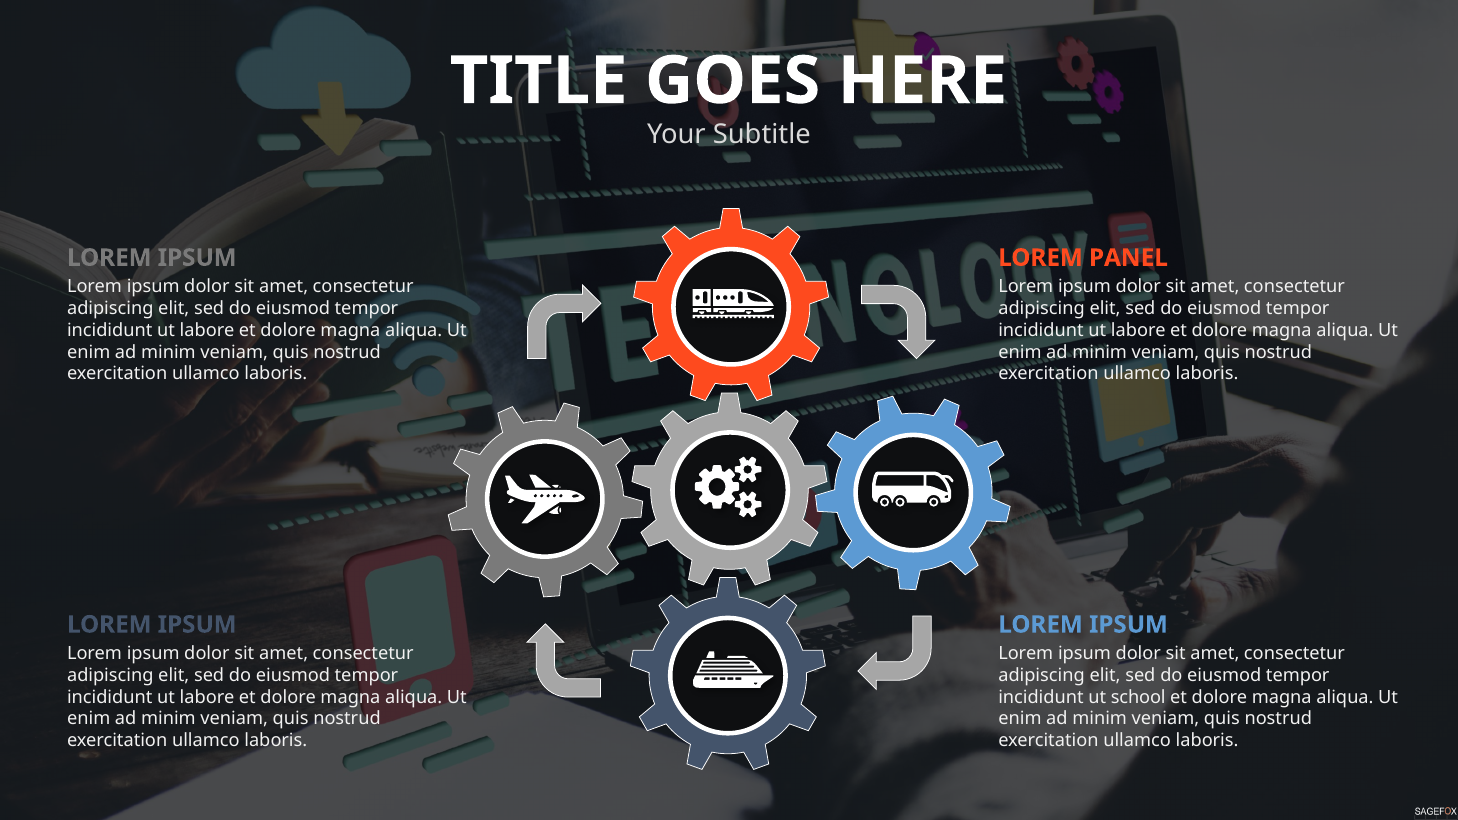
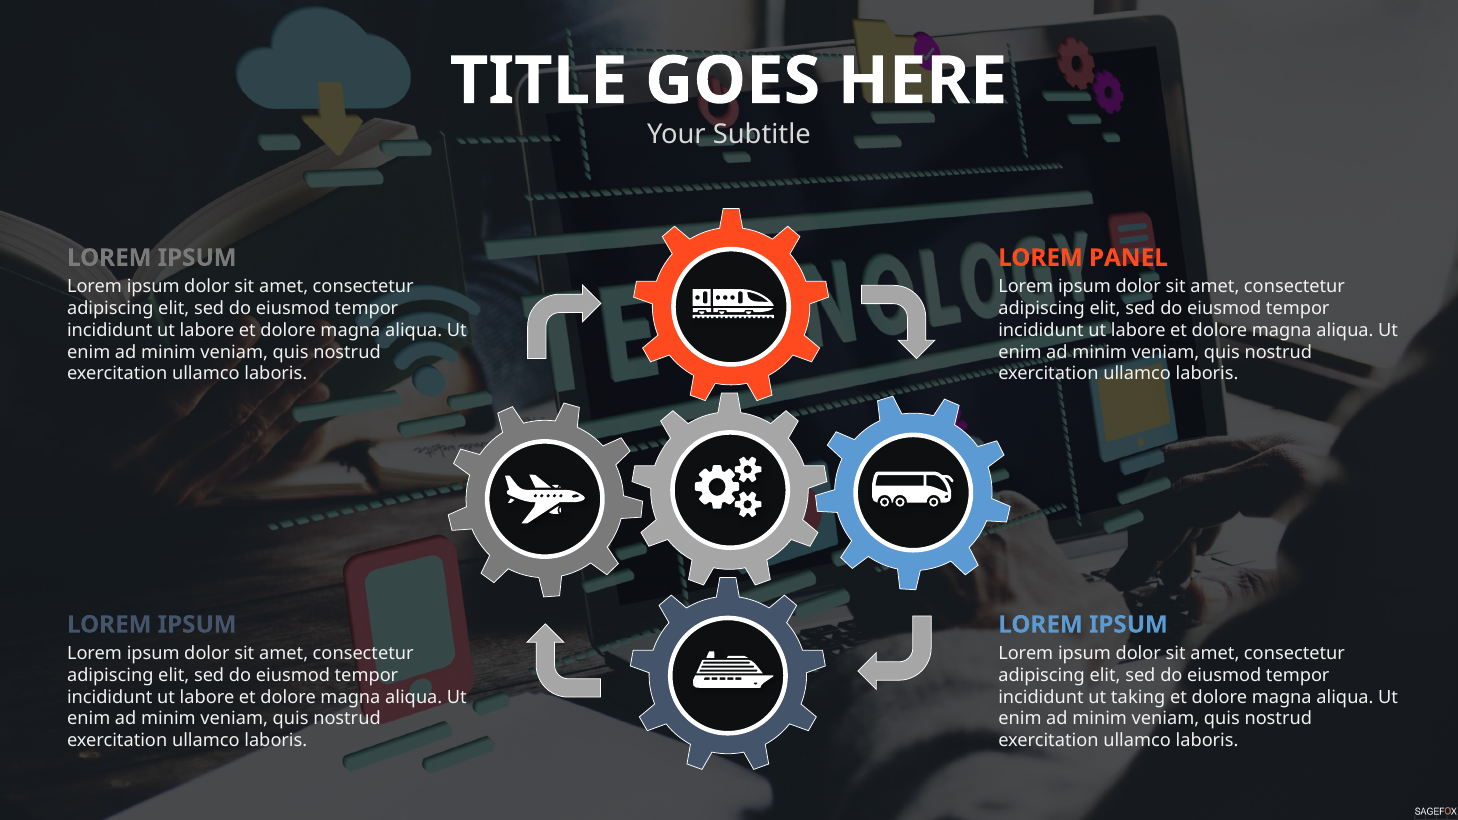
school: school -> taking (1138, 697)
